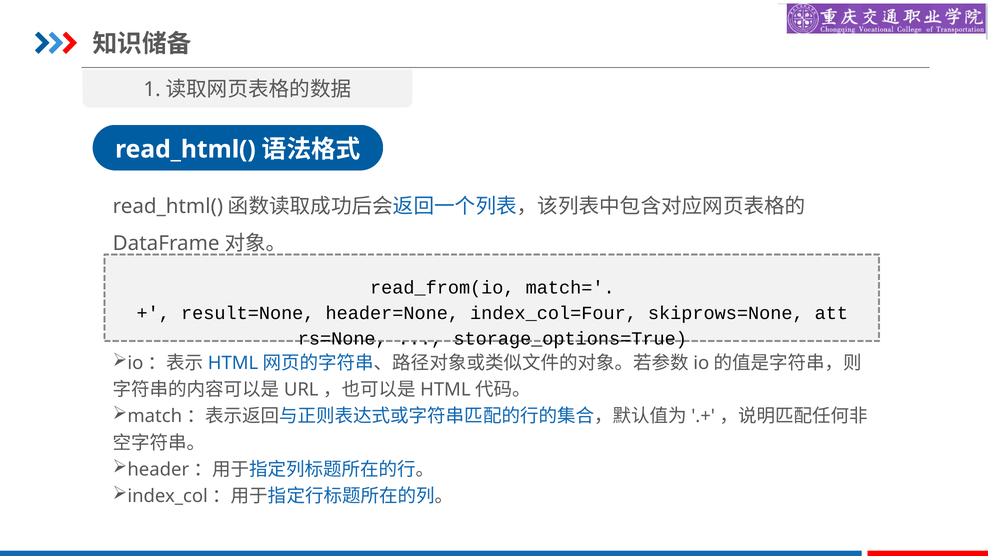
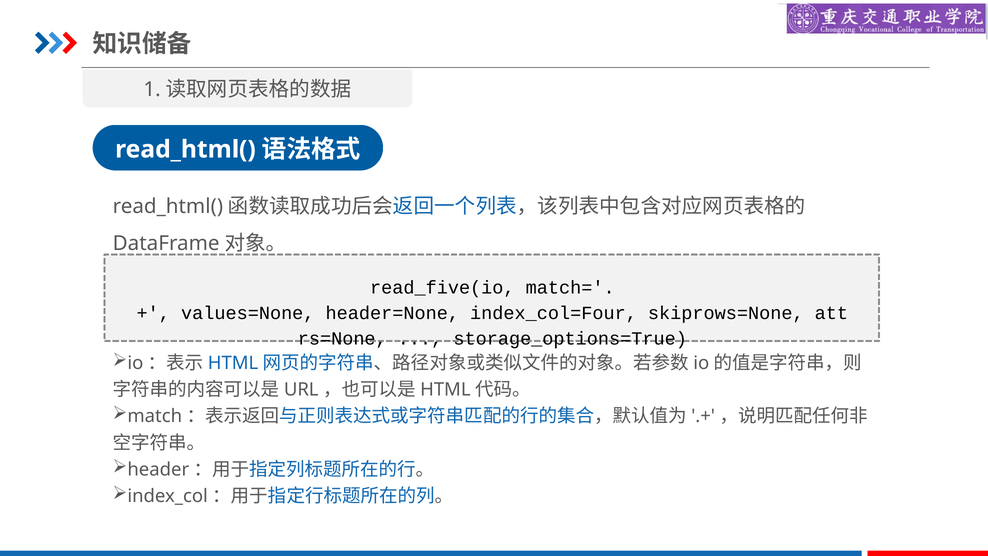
read_from(io: read_from(io -> read_five(io (442, 288)
result=None: result=None -> values=None (248, 313)
